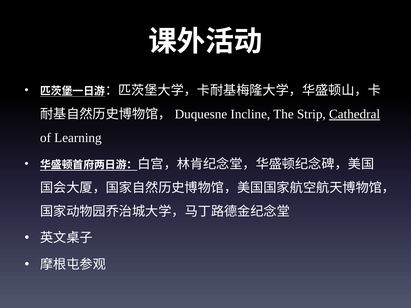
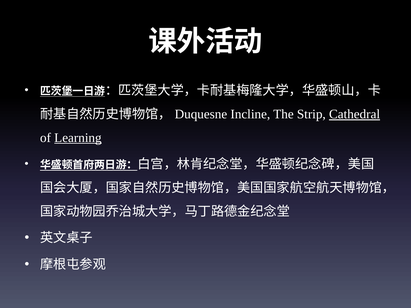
Learning underline: none -> present (78, 138)
